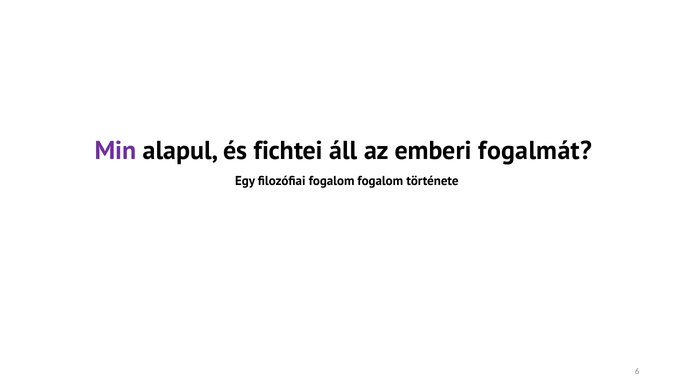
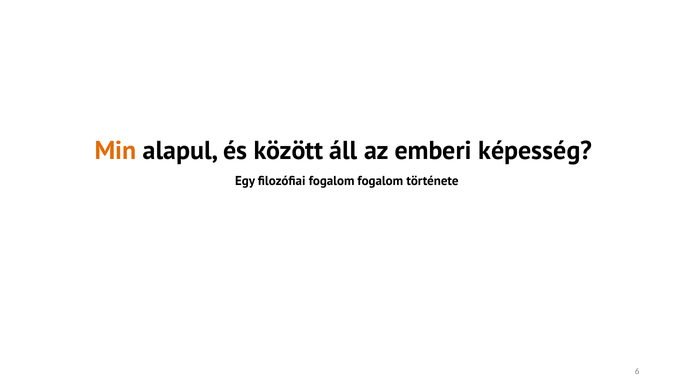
Min colour: purple -> orange (115, 151)
fichtei: fichtei -> között (288, 151)
fogalmát: fogalmát -> képesség (535, 151)
